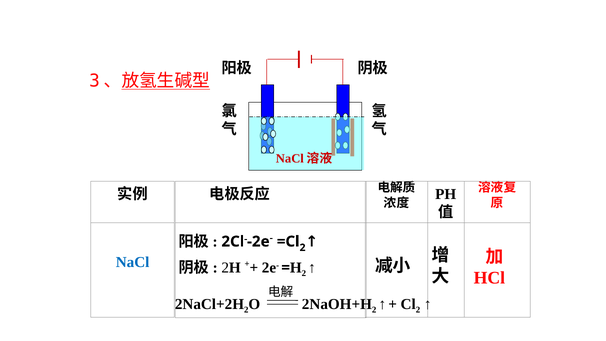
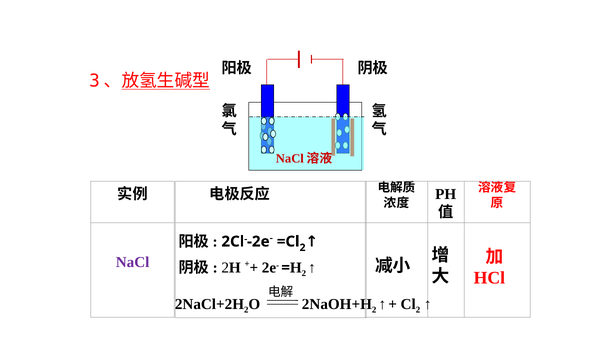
NaCl colour: blue -> purple (133, 262)
